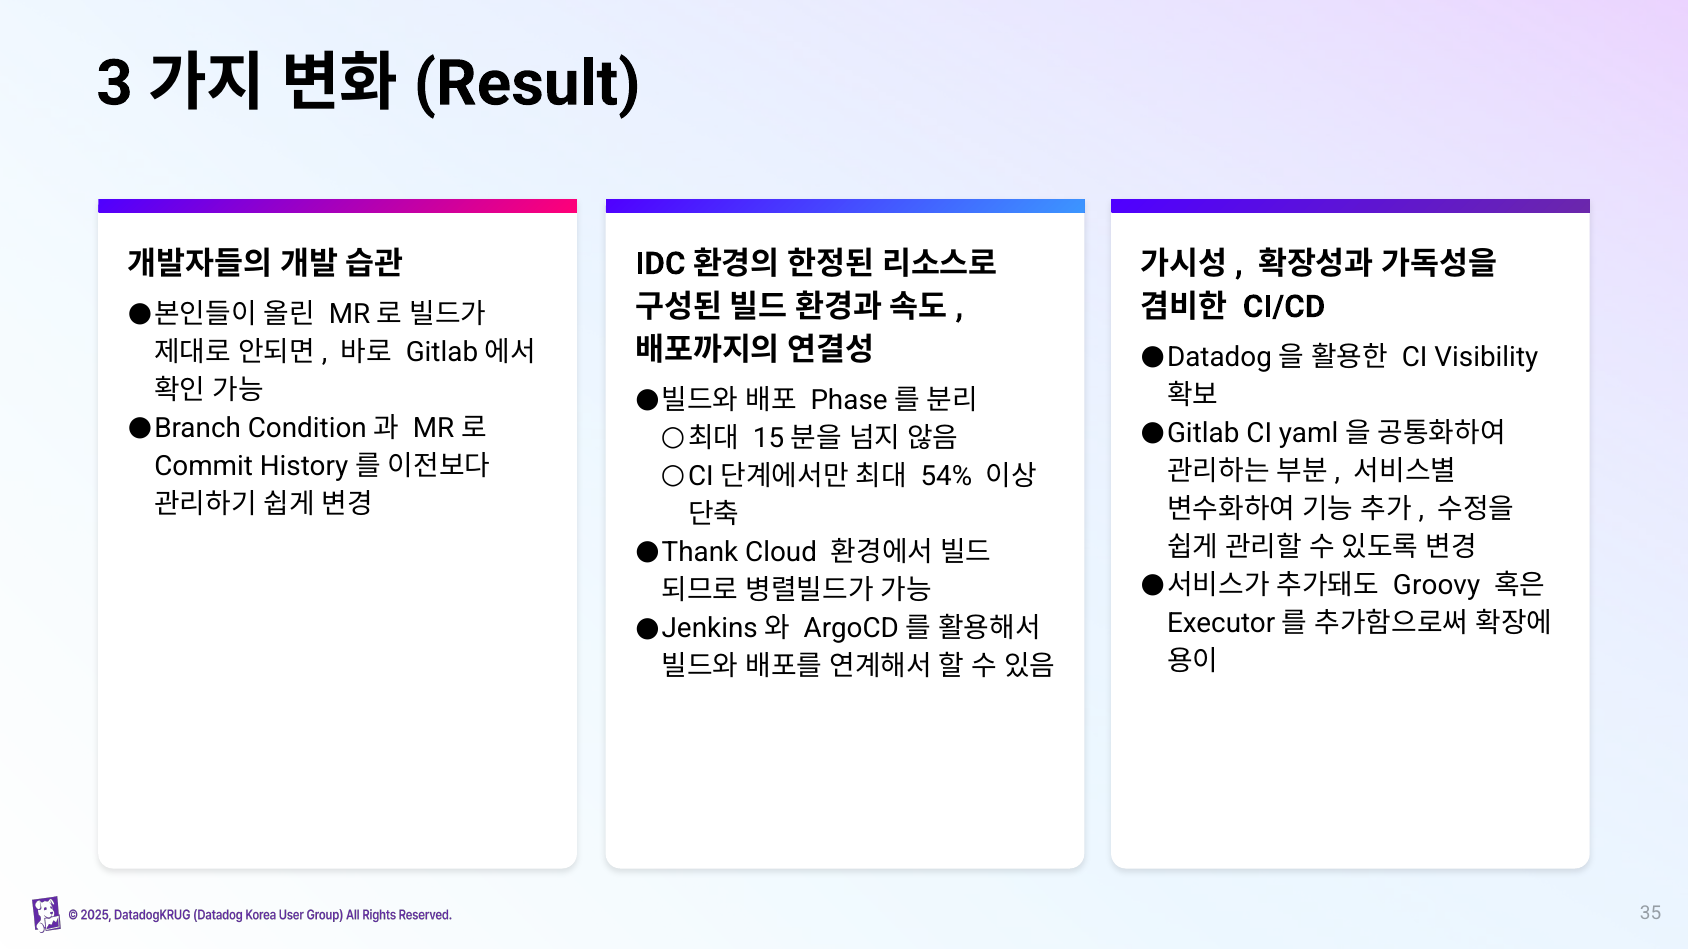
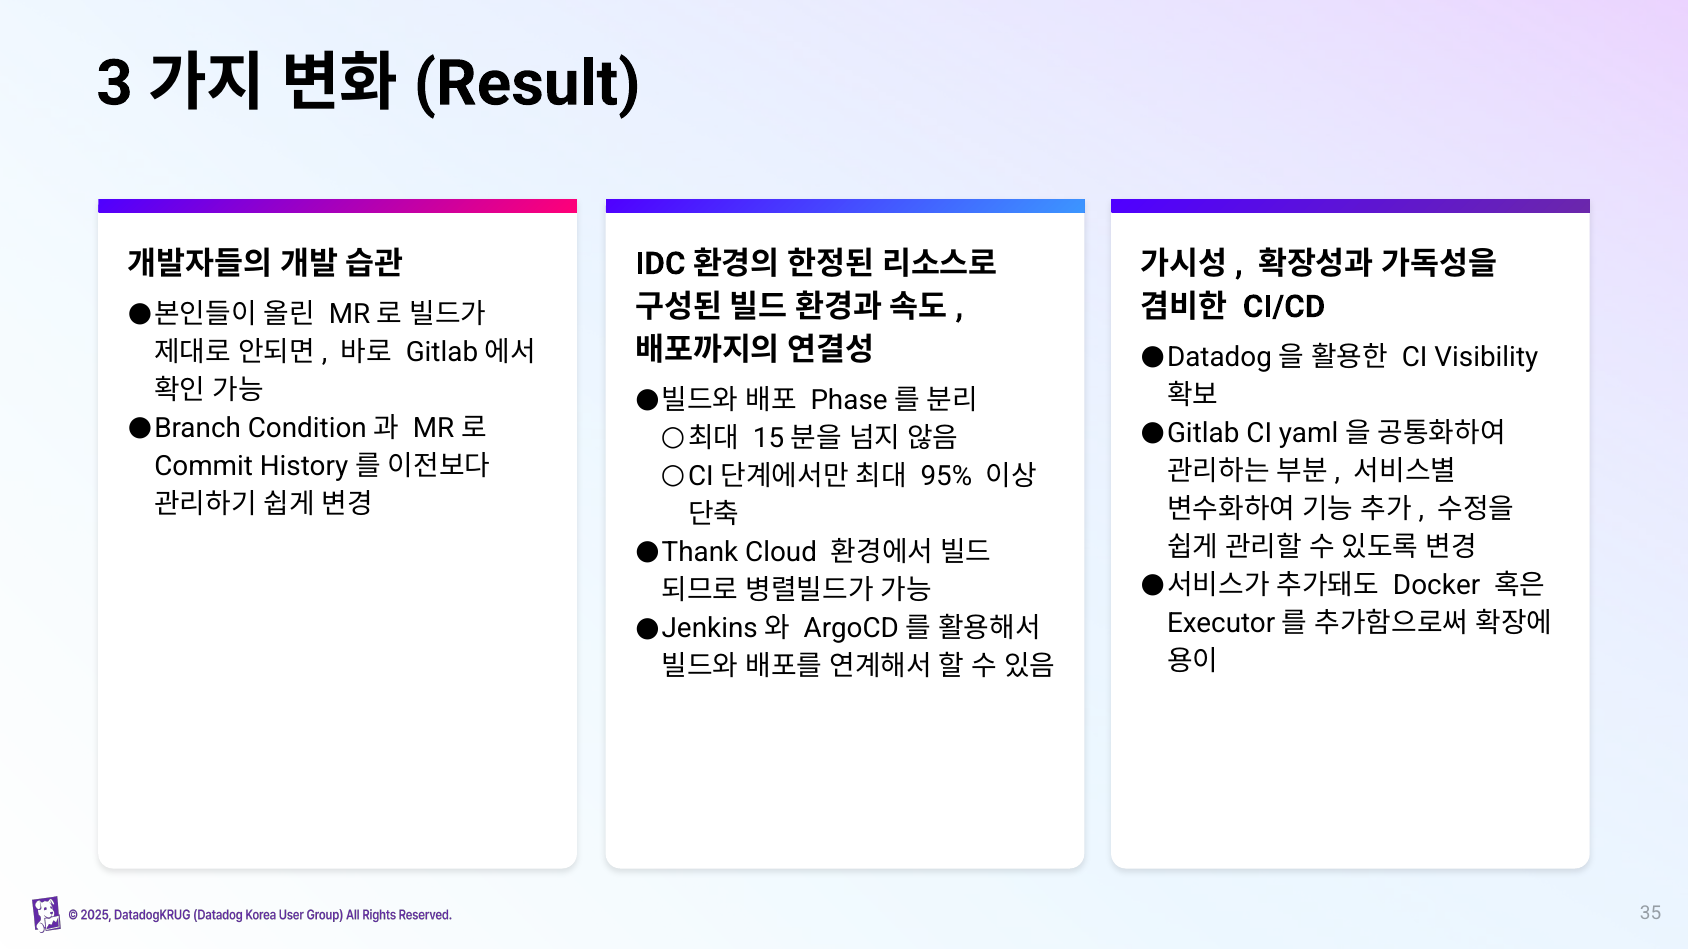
54%: 54% -> 95% (946, 476)
Groovy: Groovy -> Docker (1437, 586)
